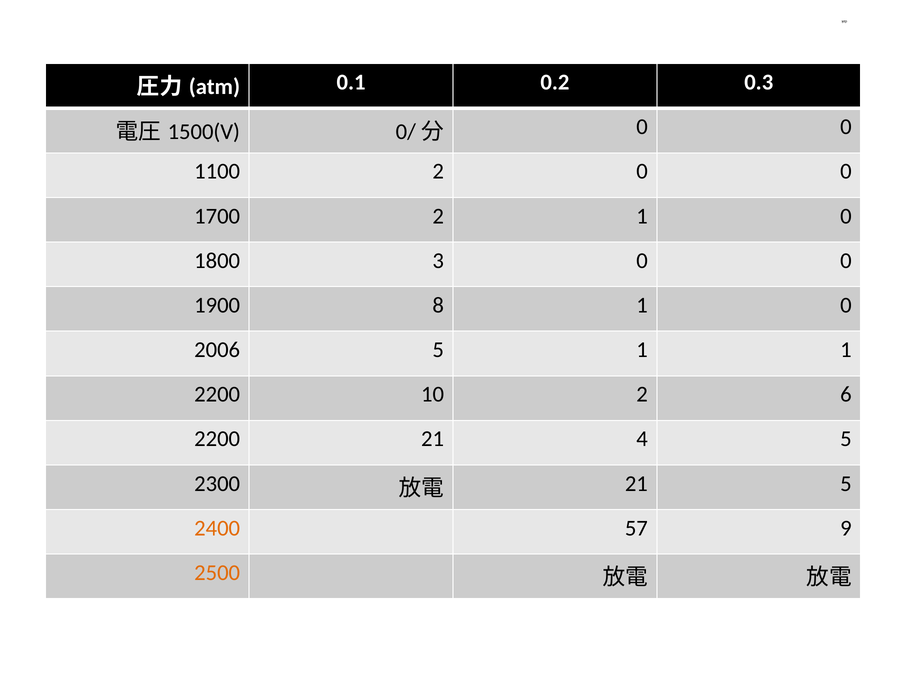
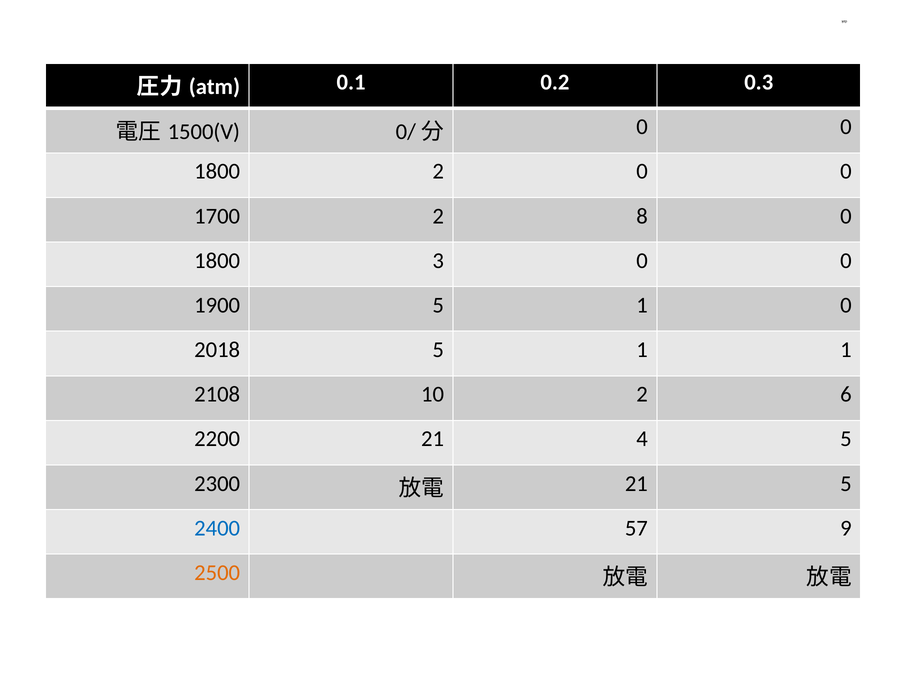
1100: 1100 -> 1800 (217, 172)
2 1: 1 -> 8 (642, 216)
1900 8: 8 -> 5 (438, 305)
2006: 2006 -> 2018 (217, 350)
2200: 2200 -> 2108 (217, 395)
2400 colour: orange -> blue (217, 529)
